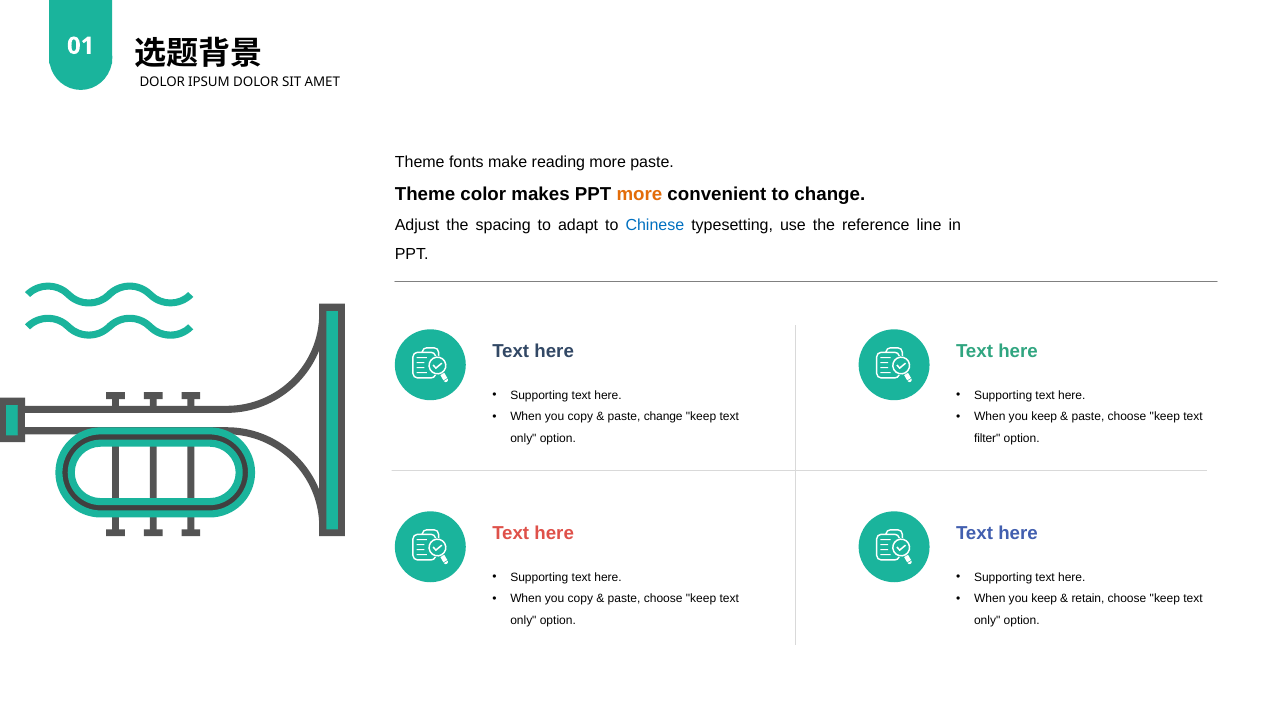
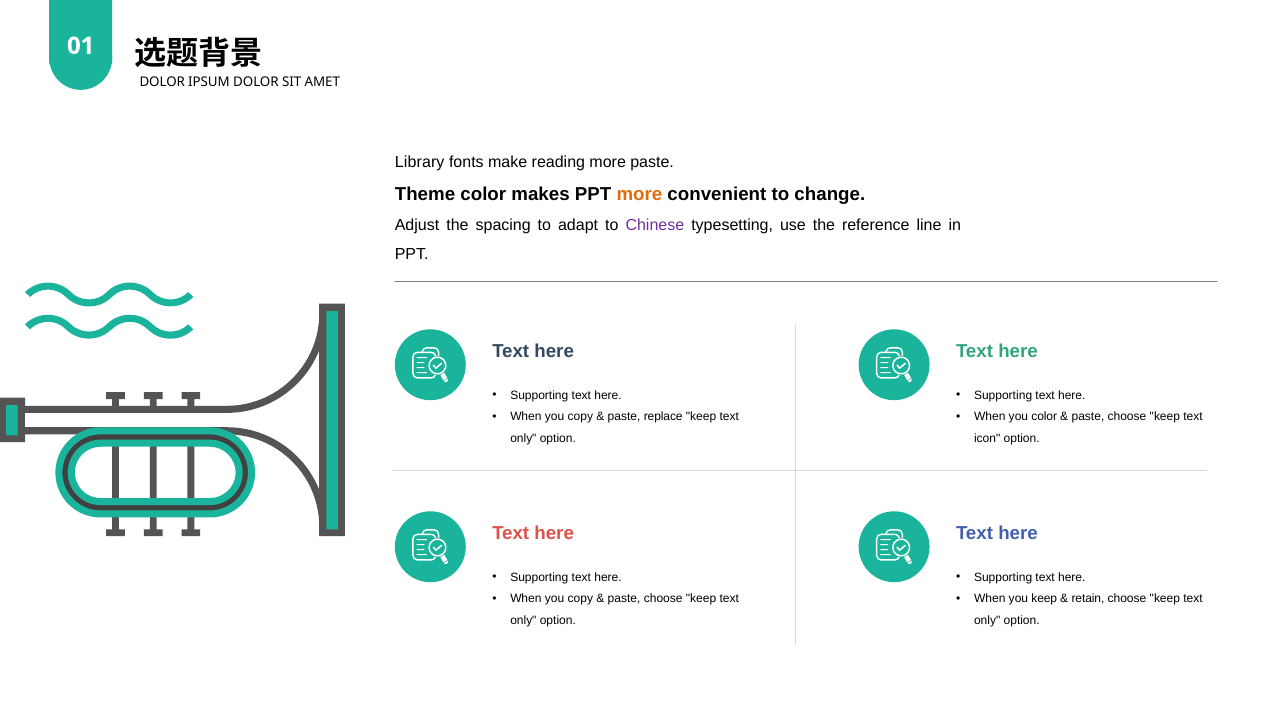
Theme: Theme -> Library (420, 162)
Chinese colour: blue -> purple (655, 225)
paste change: change -> replace (663, 417)
keep: keep -> color (1044, 417)
filter: filter -> icon (987, 439)
